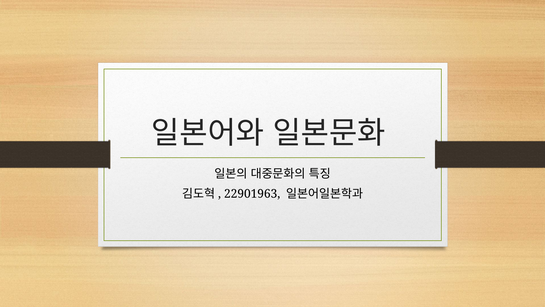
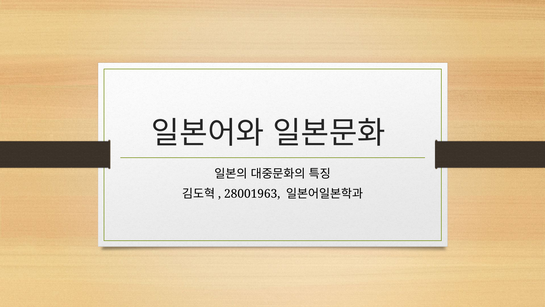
22901963: 22901963 -> 28001963 (252, 194)
